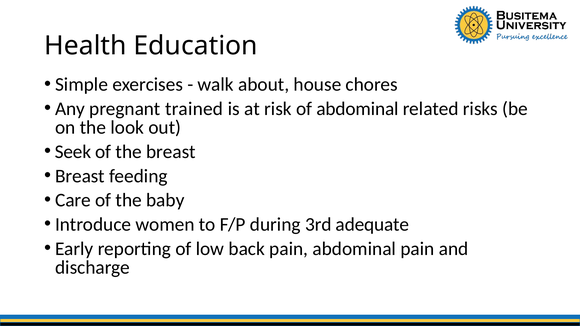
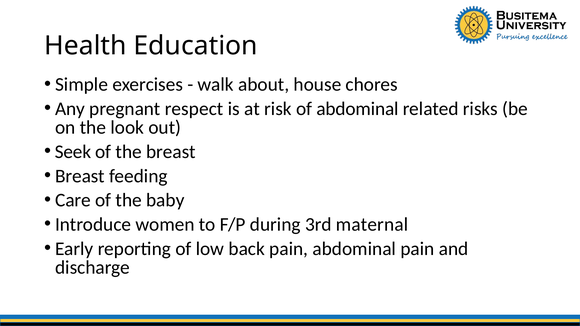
trained: trained -> respect (194, 109)
adequate: adequate -> maternal (372, 225)
